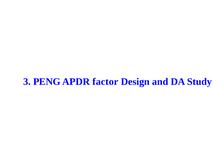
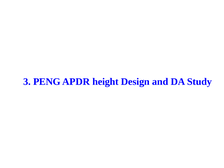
factor: factor -> height (105, 82)
